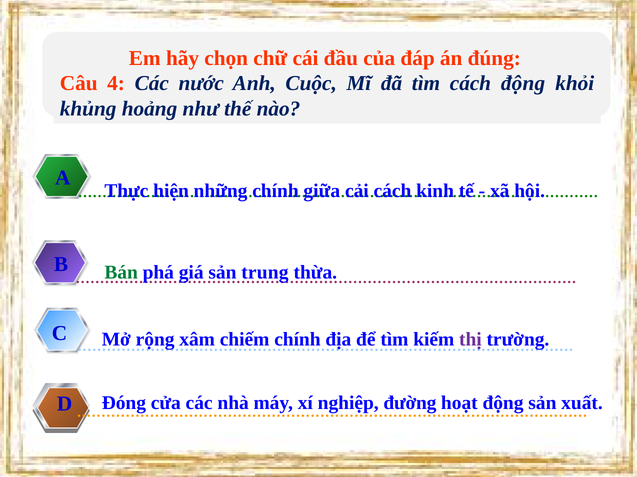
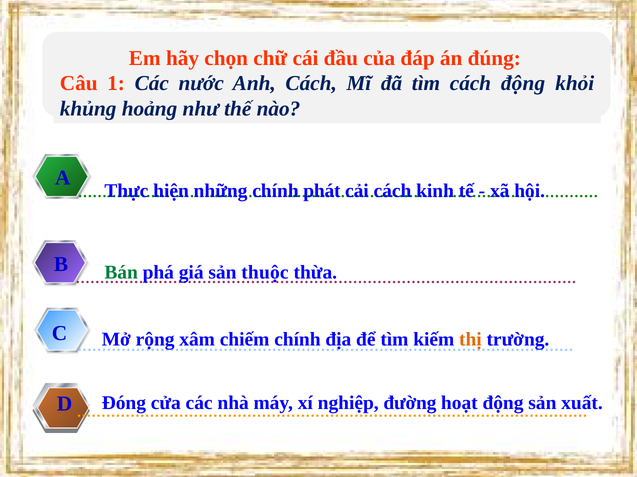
4: 4 -> 1 (116, 84)
Anh Cuộc: Cuộc -> Cách (311, 84)
giữa: giữa -> phát (322, 191)
trung: trung -> thuộc (265, 273)
thị colour: purple -> orange (470, 340)
